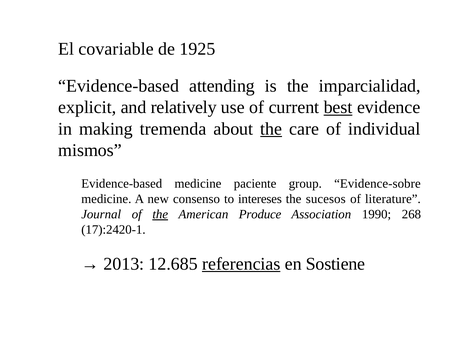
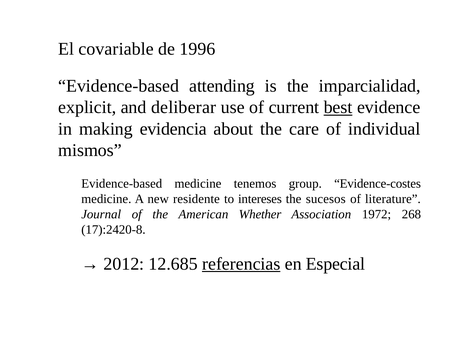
1925: 1925 -> 1996 (197, 49)
relatively: relatively -> deliberar (184, 107)
tremenda: tremenda -> evidencia (173, 129)
the underline: present -> none (271, 129)
paciente: paciente -> tenemos (255, 184)
Evidence-sobre: Evidence-sobre -> Evidence-costes (378, 184)
consenso: consenso -> residente (196, 199)
the underline: present -> none (160, 214)
Produce: Produce -> Whether (260, 214)
1990: 1990 -> 1972 (377, 214)
17):2420-1: 17):2420-1 -> 17):2420-8 (113, 230)
2013: 2013 -> 2012 (124, 264)
Sostiene: Sostiene -> Especial (336, 264)
